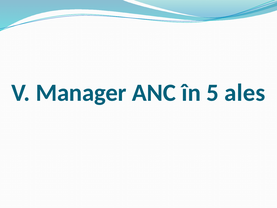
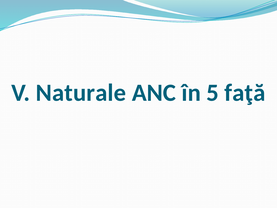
Manager: Manager -> Naturale (81, 93)
ales: ales -> faţă (245, 93)
